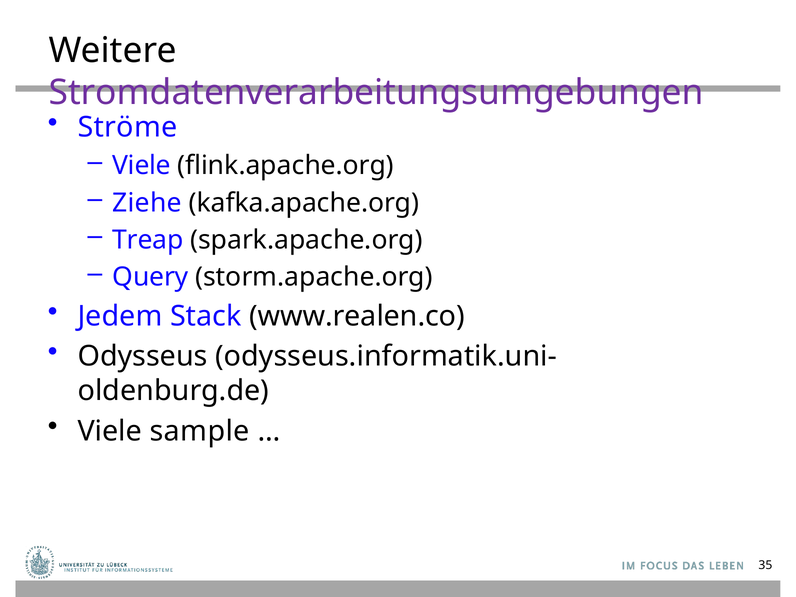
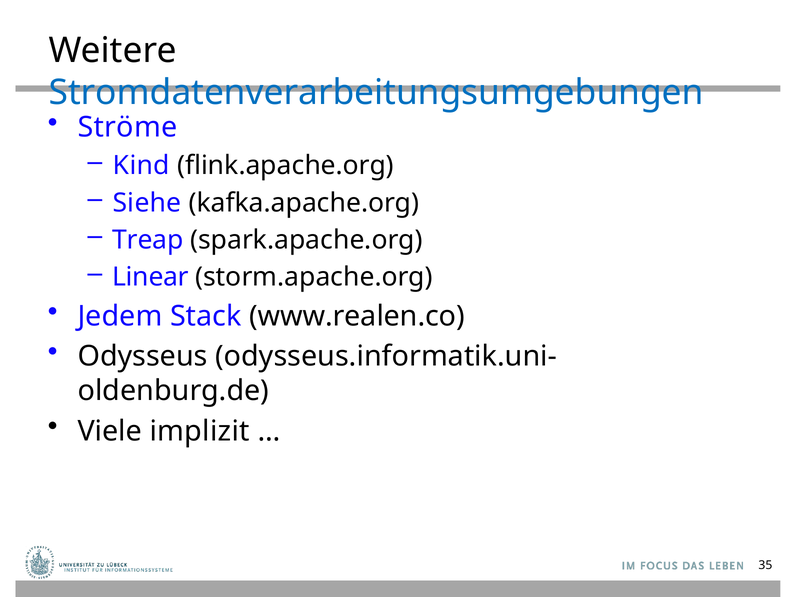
Stromdatenverarbeitungsumgebungen colour: purple -> blue (376, 93)
Viele: Viele -> Kind (141, 166)
Ziehe: Ziehe -> Siehe (147, 203)
Query: Query -> Linear (151, 277)
sample: sample -> implizit (200, 431)
